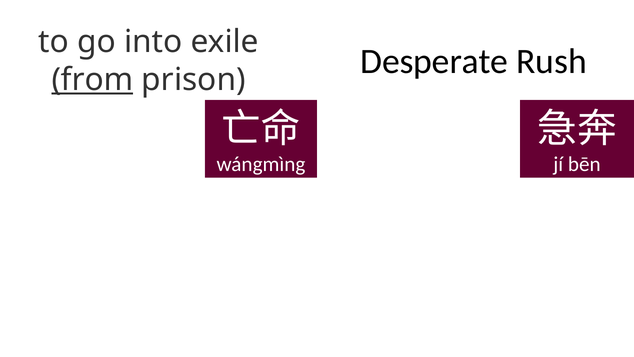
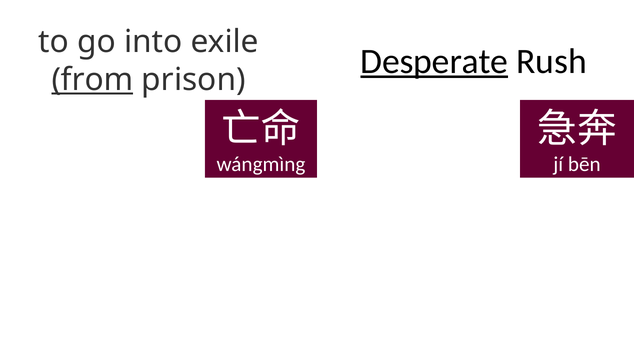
Desperate underline: none -> present (434, 61)
